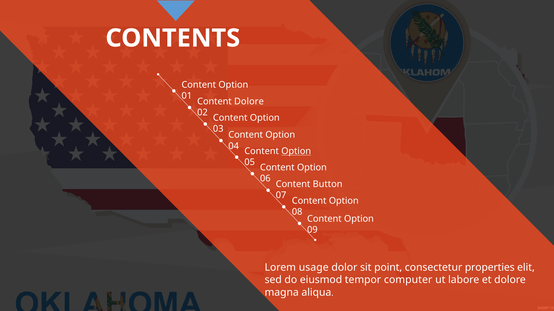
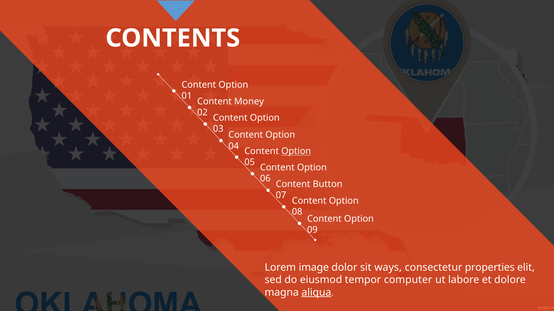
Content Dolore: Dolore -> Money (249, 102)
usage: usage -> image (314, 268)
point: point -> ways (388, 268)
aliqua underline: none -> present (316, 293)
